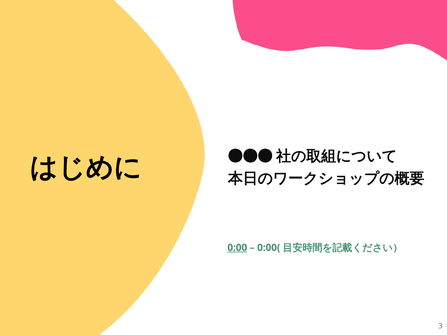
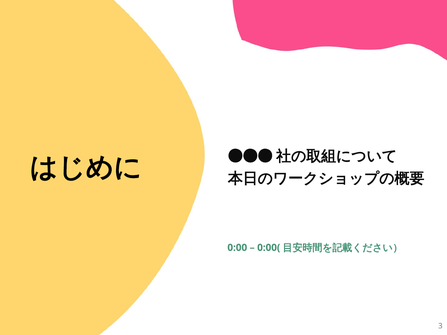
0:00 underline: present -> none (237, 248)
